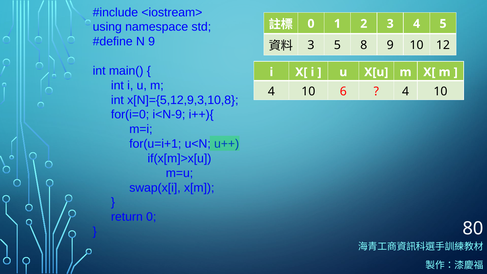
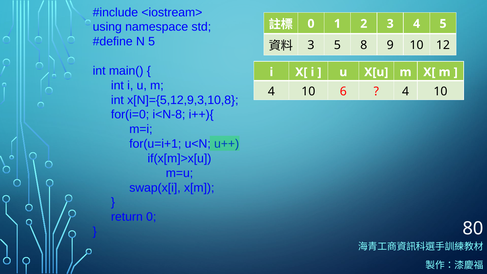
N 9: 9 -> 5 (152, 42)
i<N-9: i<N-9 -> i<N-8 (169, 115)
